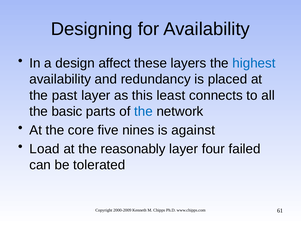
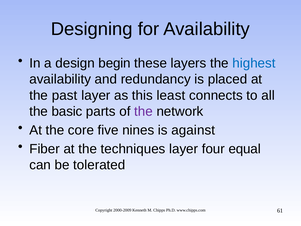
affect: affect -> begin (115, 63)
the colour: blue -> purple (144, 111)
Load: Load -> Fiber (45, 149)
reasonably: reasonably -> techniques (133, 149)
failed: failed -> equal (245, 149)
